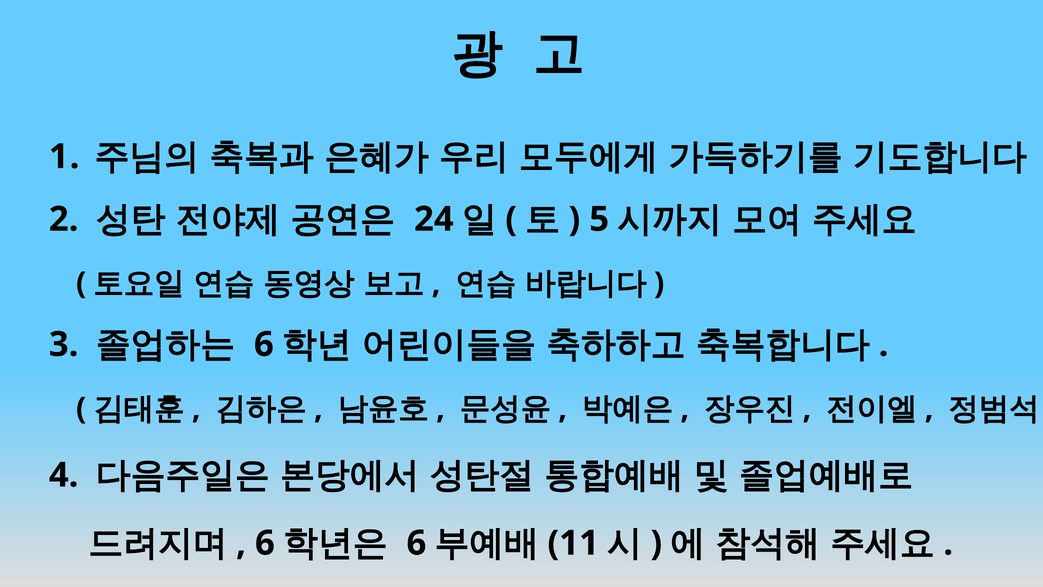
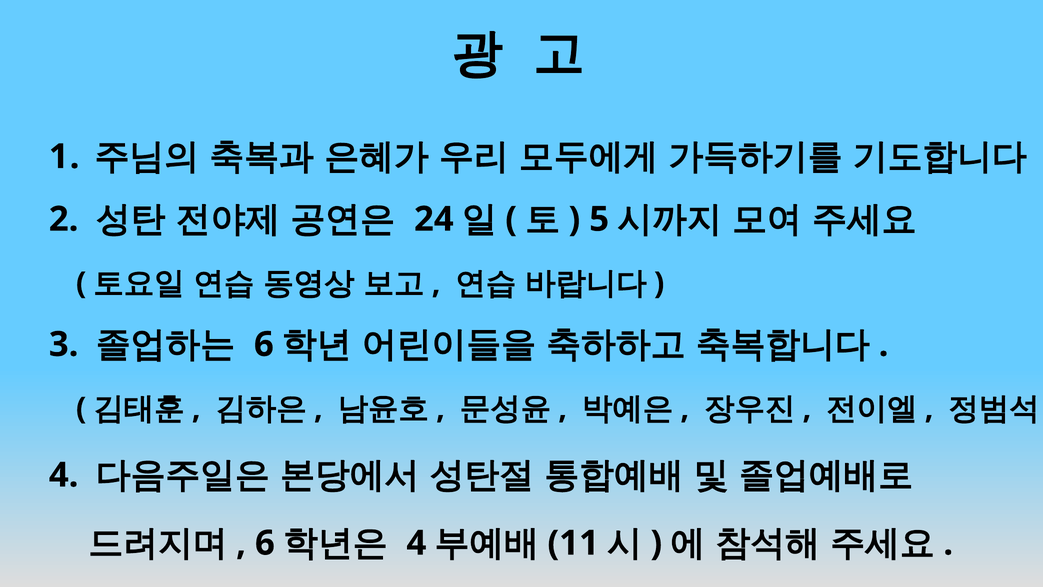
6: 6 -> 4 (416, 543)
